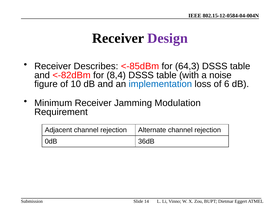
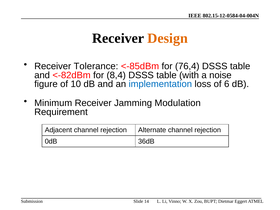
Design colour: purple -> orange (168, 38)
Describes: Describes -> Tolerance (96, 66)
64,3: 64,3 -> 76,4 (187, 66)
